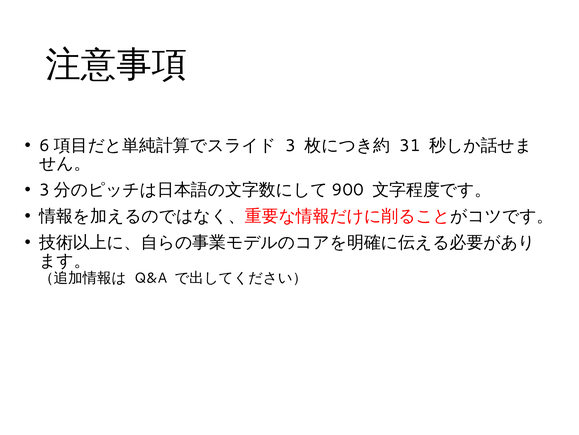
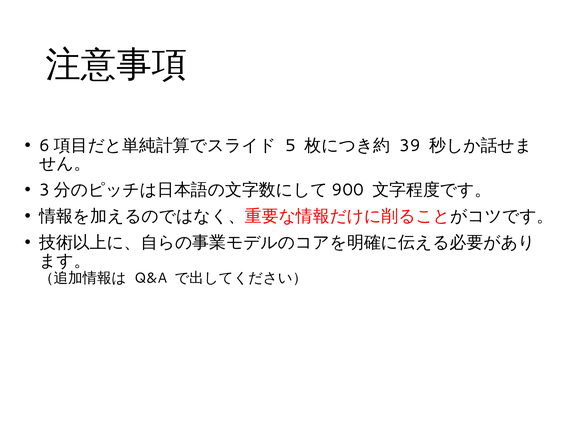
3: 3 -> 5 (291, 145)
31: 31 -> 39 (410, 145)
